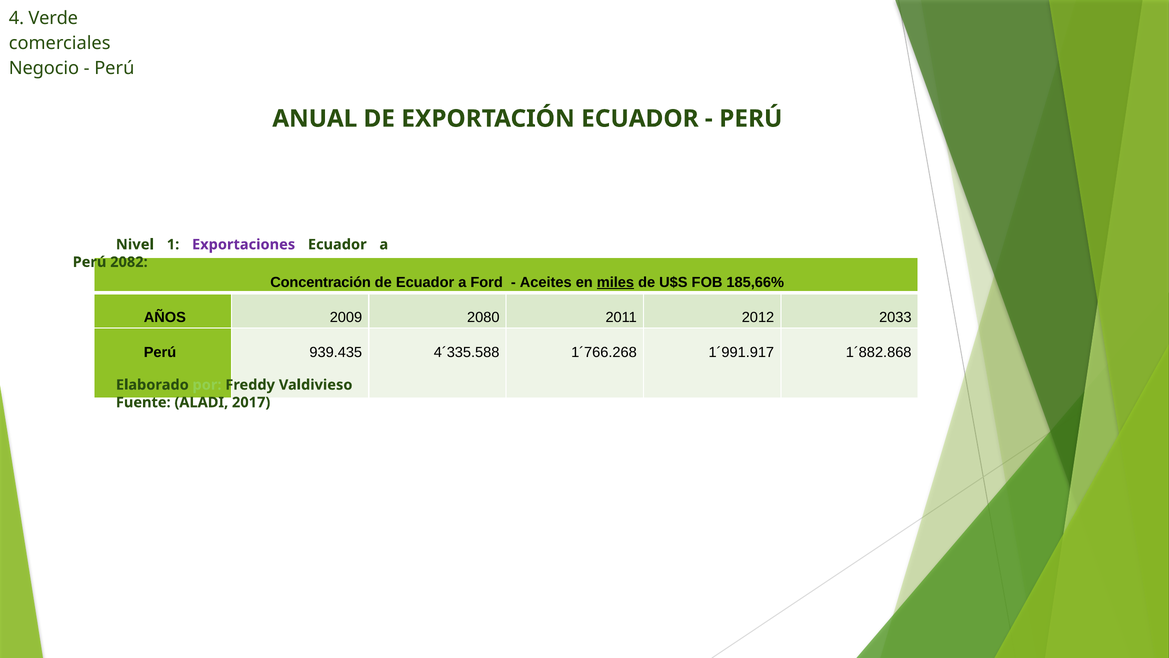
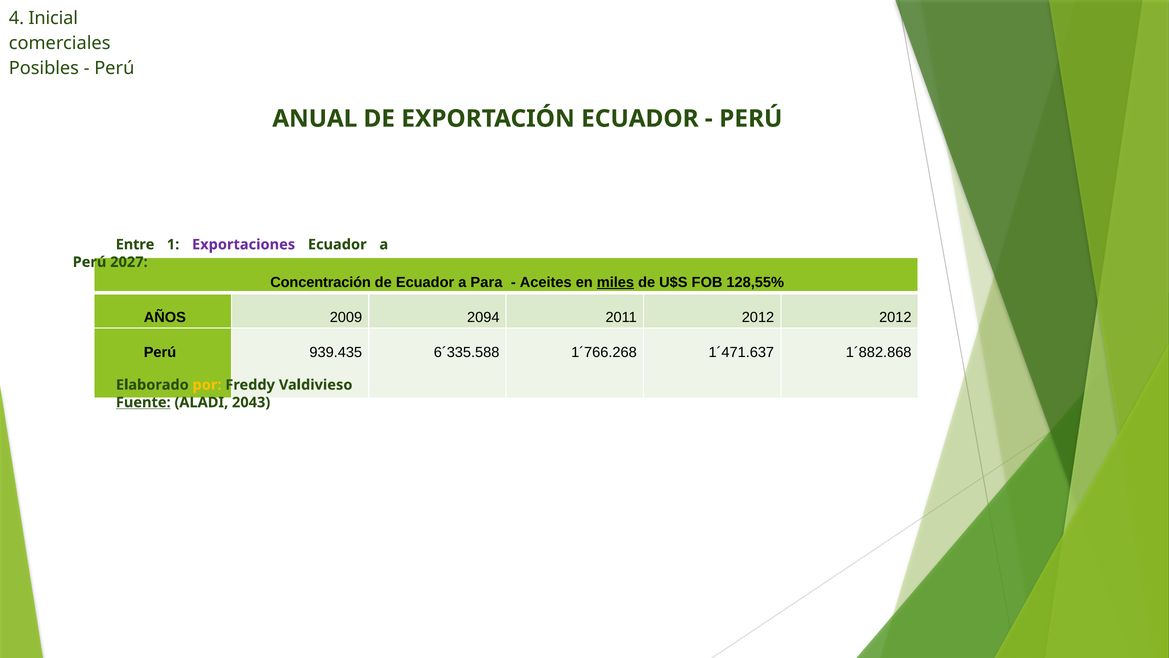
Verde: Verde -> Inicial (53, 18)
Negocio: Negocio -> Posibles (44, 68)
Nivel: Nivel -> Entre (135, 244)
2082: 2082 -> 2027 (129, 262)
Ford: Ford -> Para (487, 282)
185,66%: 185,66% -> 128,55% (755, 282)
2080: 2080 -> 2094 (483, 317)
2012 2033: 2033 -> 2012 (895, 317)
4´335.588: 4´335.588 -> 6´335.588 (467, 352)
1´991.917: 1´991.917 -> 1´471.637 (741, 352)
por colour: light green -> yellow (207, 385)
Fuente underline: none -> present (143, 402)
2017: 2017 -> 2043 (251, 402)
